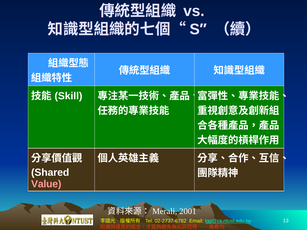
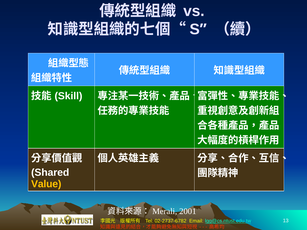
Value colour: pink -> yellow (46, 184)
